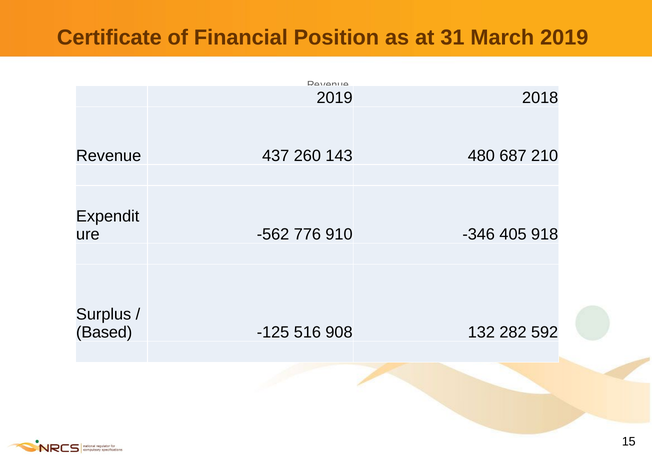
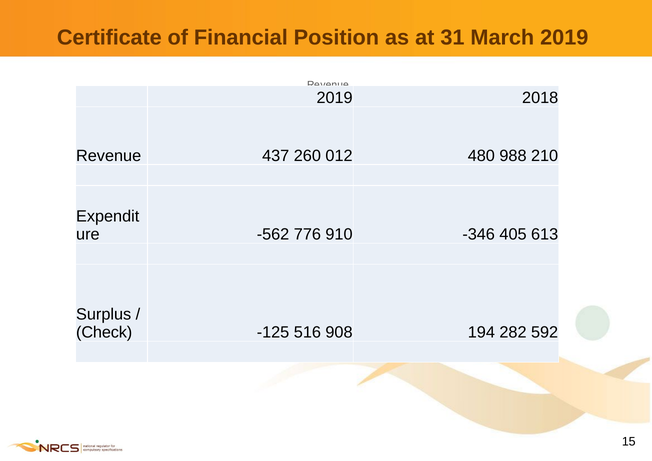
143: 143 -> 012 (339, 156)
687: 687 -> 988 (513, 156)
918: 918 -> 613 (545, 235)
Based: Based -> Check (104, 333)
132: 132 -> 194 (481, 333)
